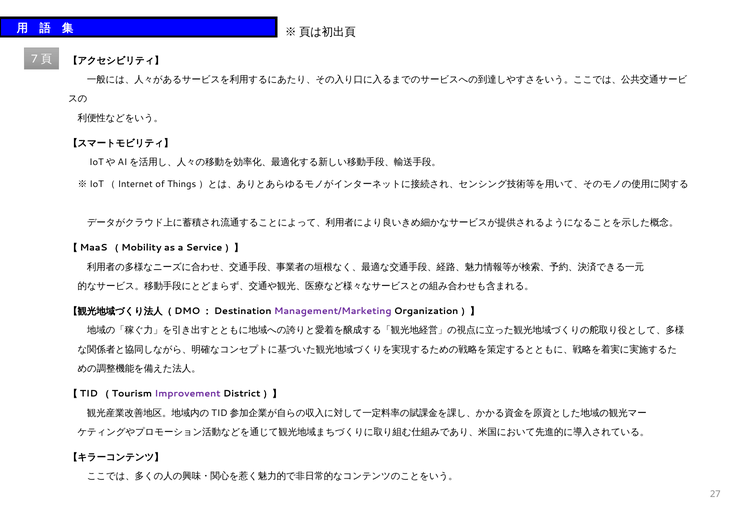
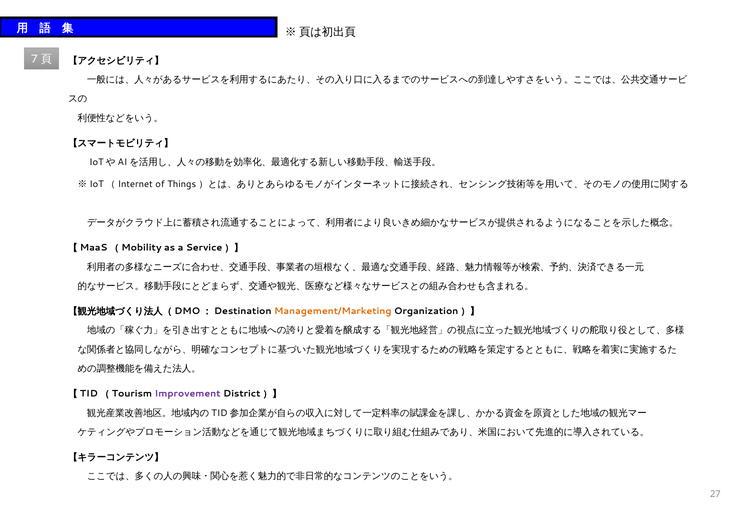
Management/Marketing colour: purple -> orange (333, 311)
